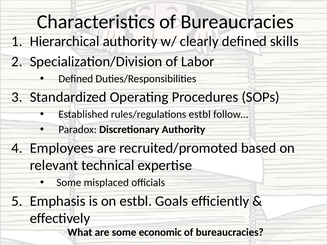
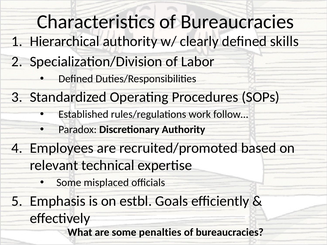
rules/regulations estbl: estbl -> work (200, 114)
economic: economic -> penalties (160, 232)
